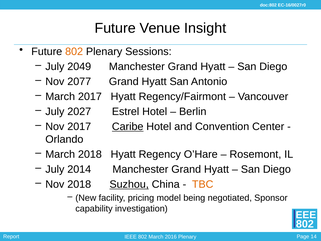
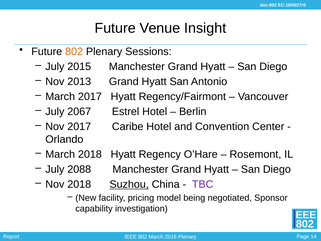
2049: 2049 -> 2015 (79, 67)
2077: 2077 -> 2013 (79, 82)
2027: 2027 -> 2067 (79, 111)
Caribe underline: present -> none (128, 126)
2014: 2014 -> 2088 (79, 169)
TBC colour: orange -> purple (203, 184)
